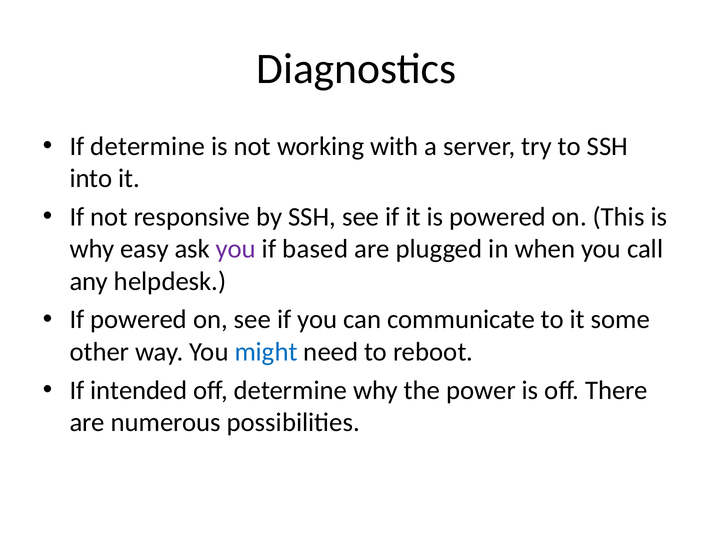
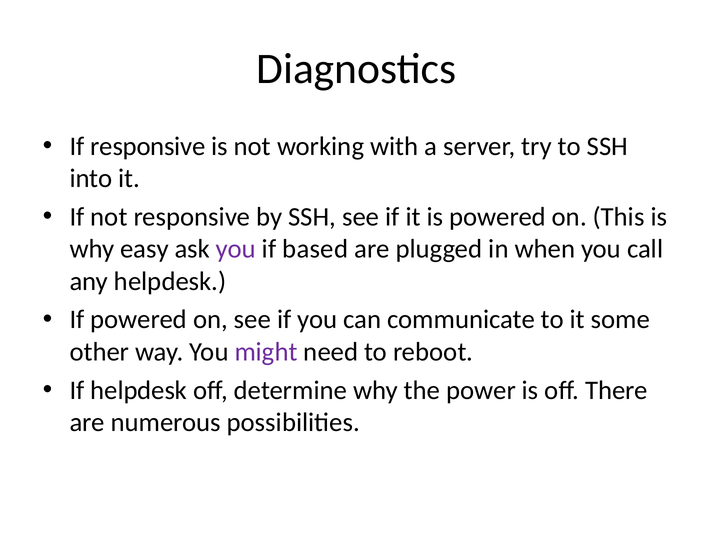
If determine: determine -> responsive (148, 146)
might colour: blue -> purple (266, 352)
If intended: intended -> helpdesk (139, 390)
